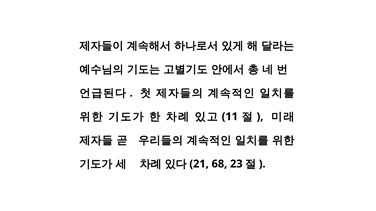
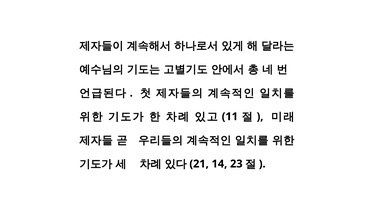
68: 68 -> 14 (219, 164)
